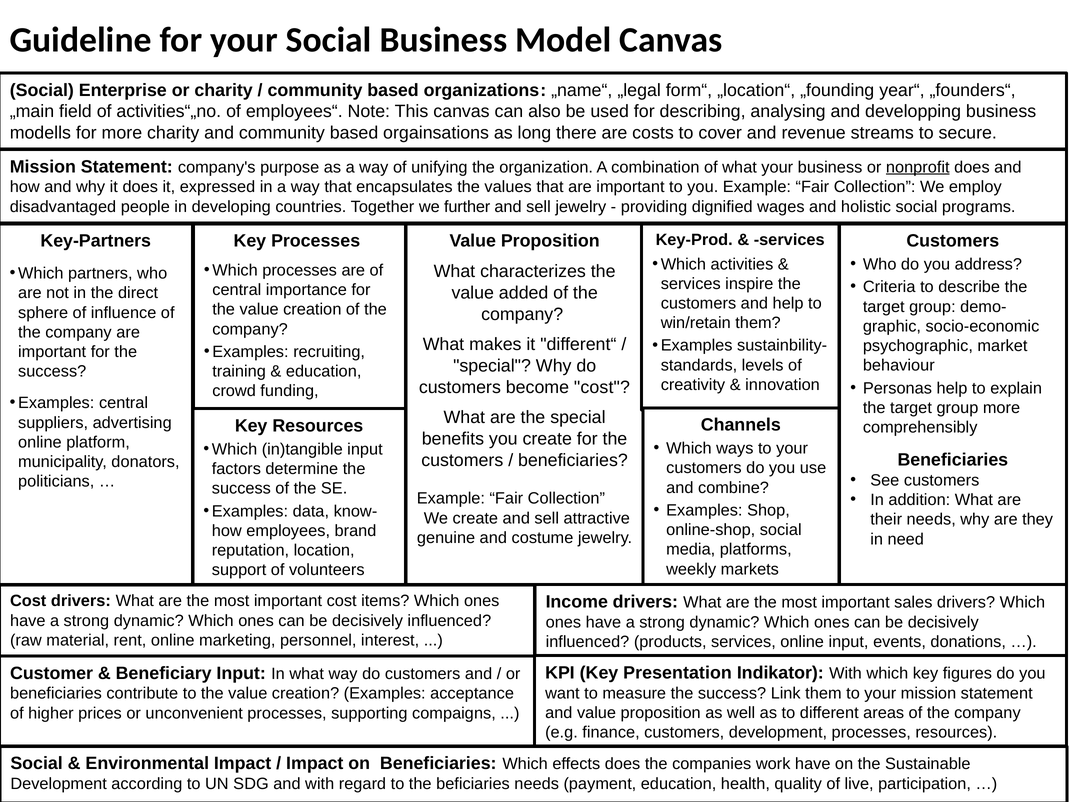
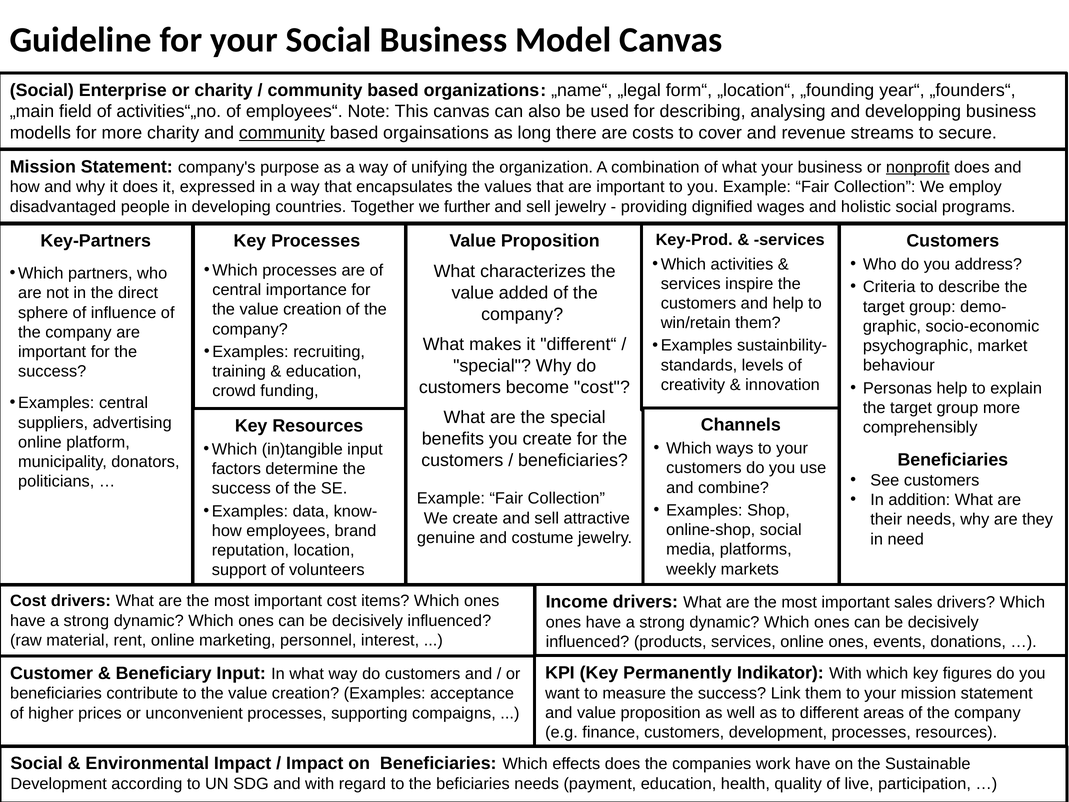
community underline: none -> present (282, 133)
online input: input -> ones (848, 642)
Presentation: Presentation -> Permanently (677, 673)
